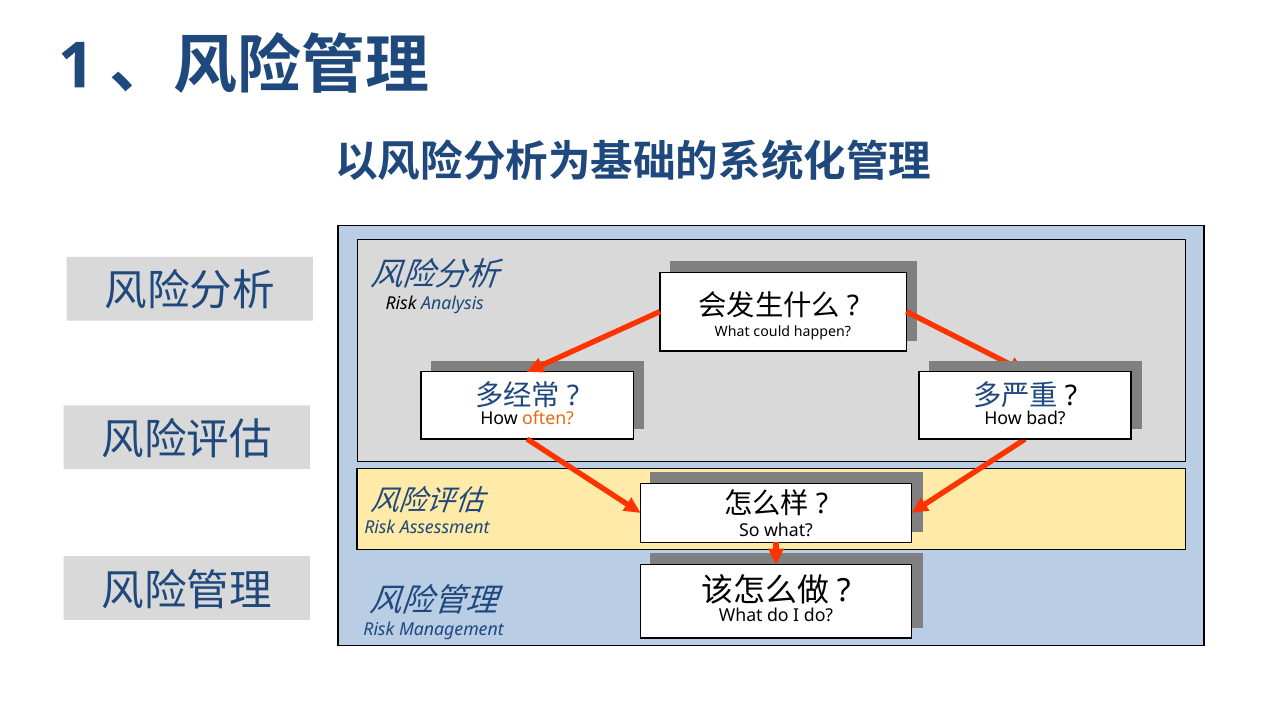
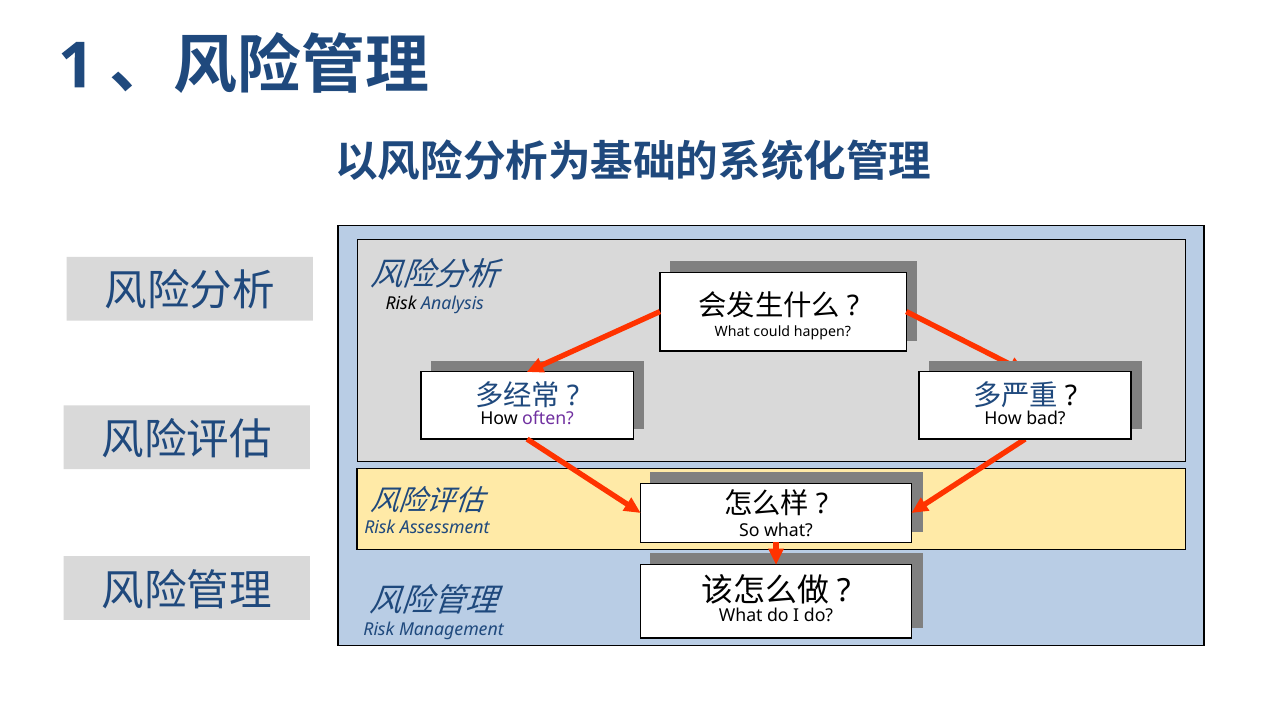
often colour: orange -> purple (548, 418)
